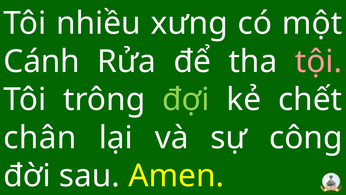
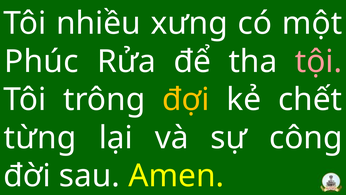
Cánh: Cánh -> Phúc (41, 61)
đợi colour: light green -> yellow (186, 100)
chân: chân -> từng (40, 138)
